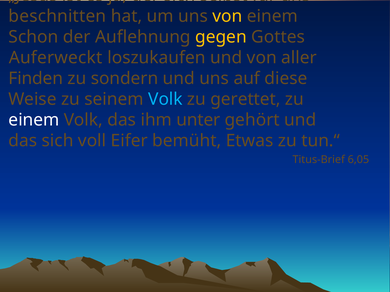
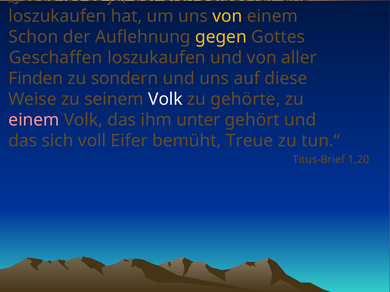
beschnitten: beschnitten -> loszukaufen (57, 16)
Auferweckt: Auferweckt -> Geschaffen (56, 58)
Volk colour: light blue -> white (165, 99)
gerettet: gerettet -> gehörte (245, 99)
einem colour: white -> pink (34, 120)
Etwas: Etwas -> Treue (250, 141)
6,05: 6,05 -> 1,20 (358, 160)
